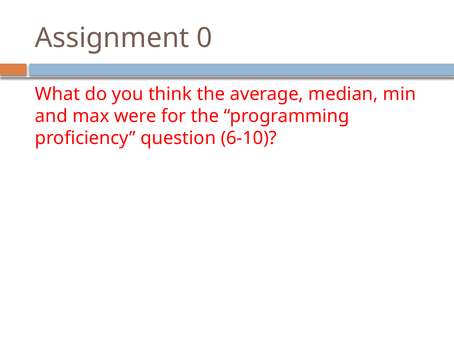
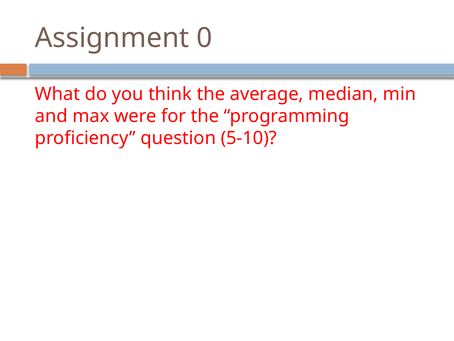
6-10: 6-10 -> 5-10 (249, 138)
